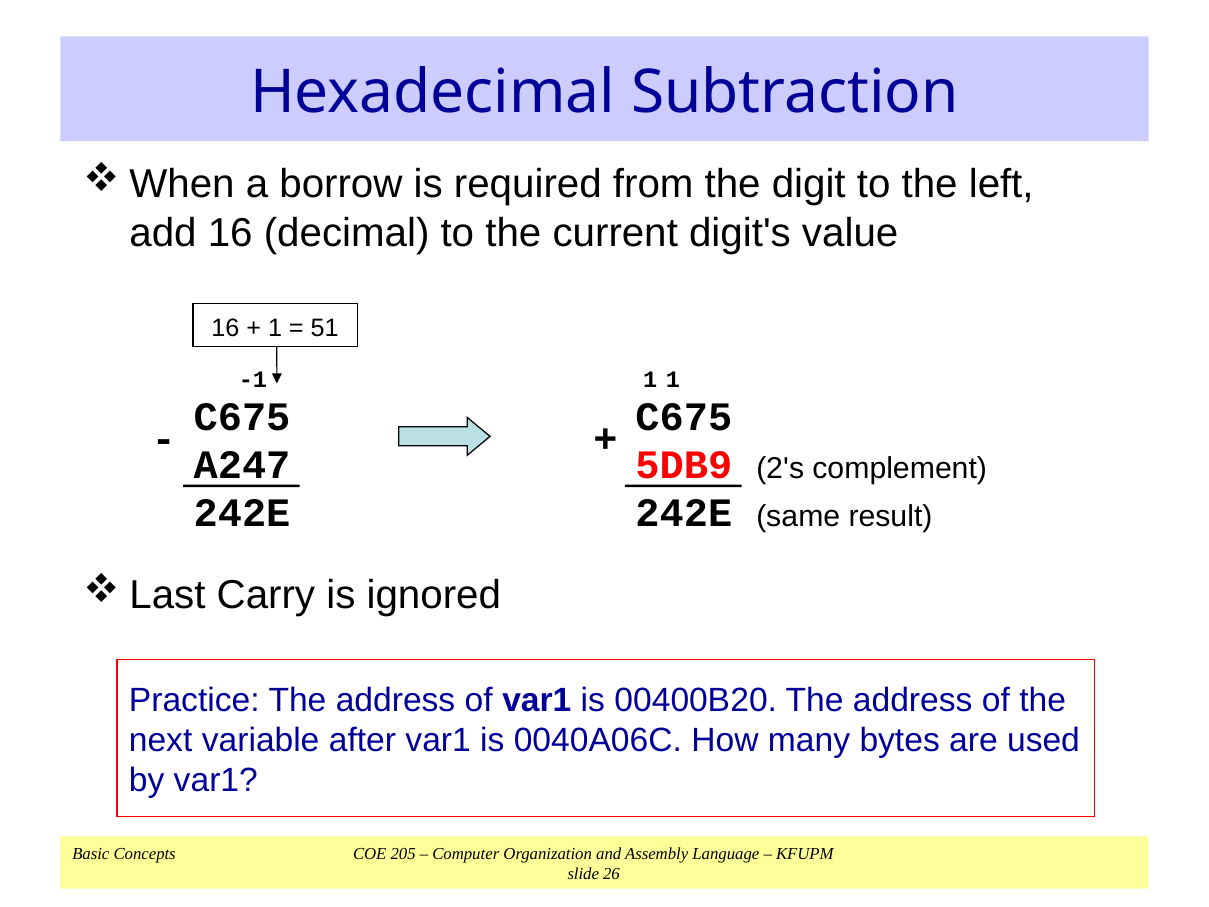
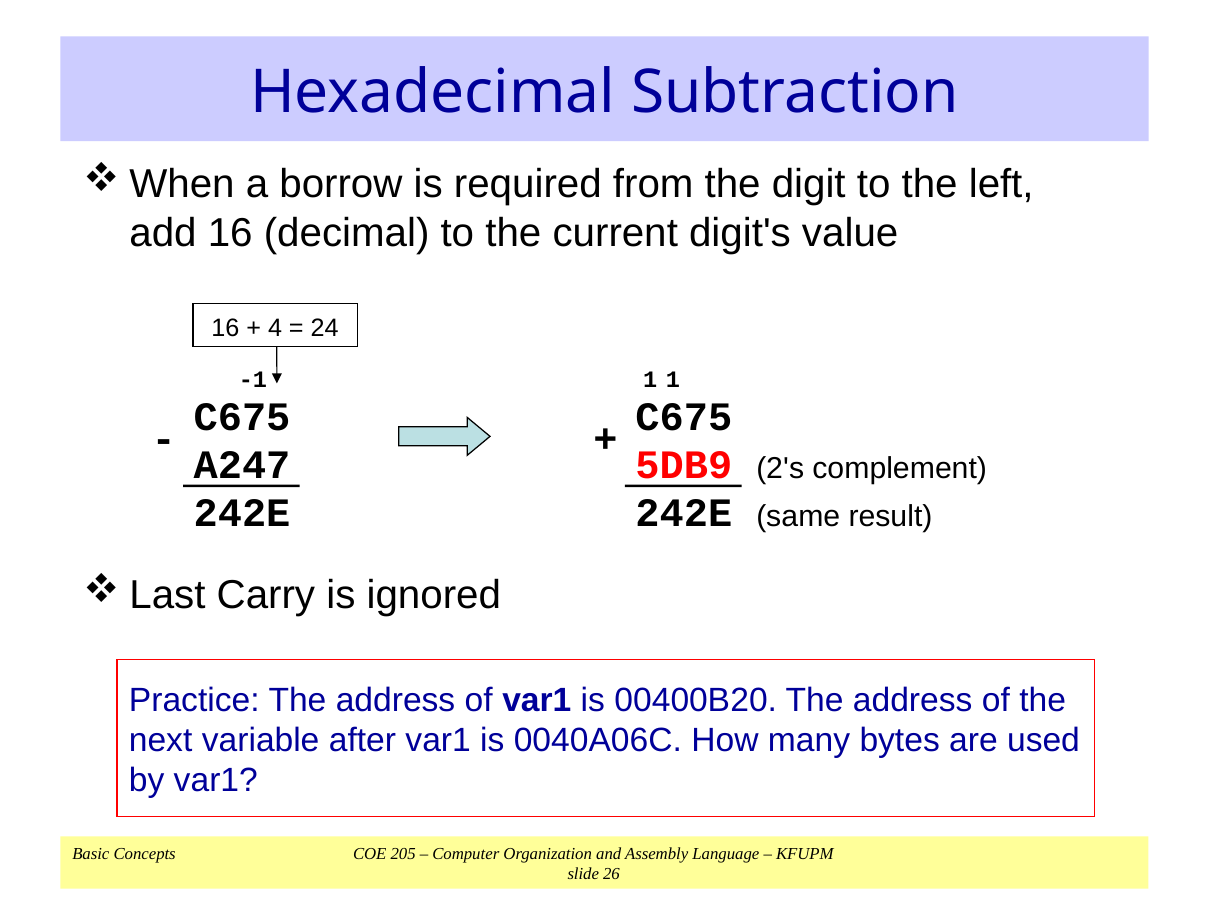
1: 1 -> 4 (275, 328)
51: 51 -> 24 (325, 328)
